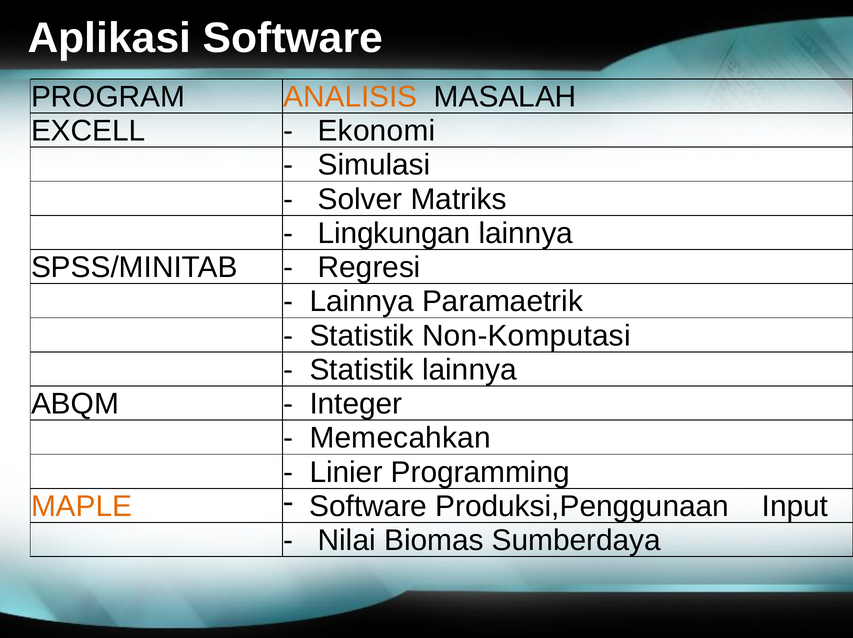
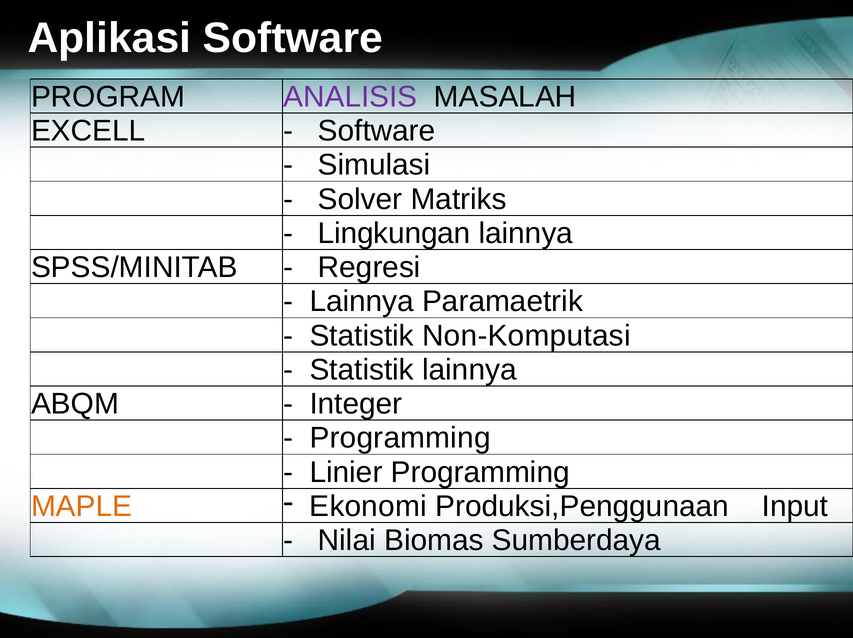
ANALISIS colour: orange -> purple (350, 97)
Ekonomi: Ekonomi -> Software (377, 131)
Memecahkan: Memecahkan -> Programming (400, 438)
Software: Software -> Ekonomi (368, 506)
